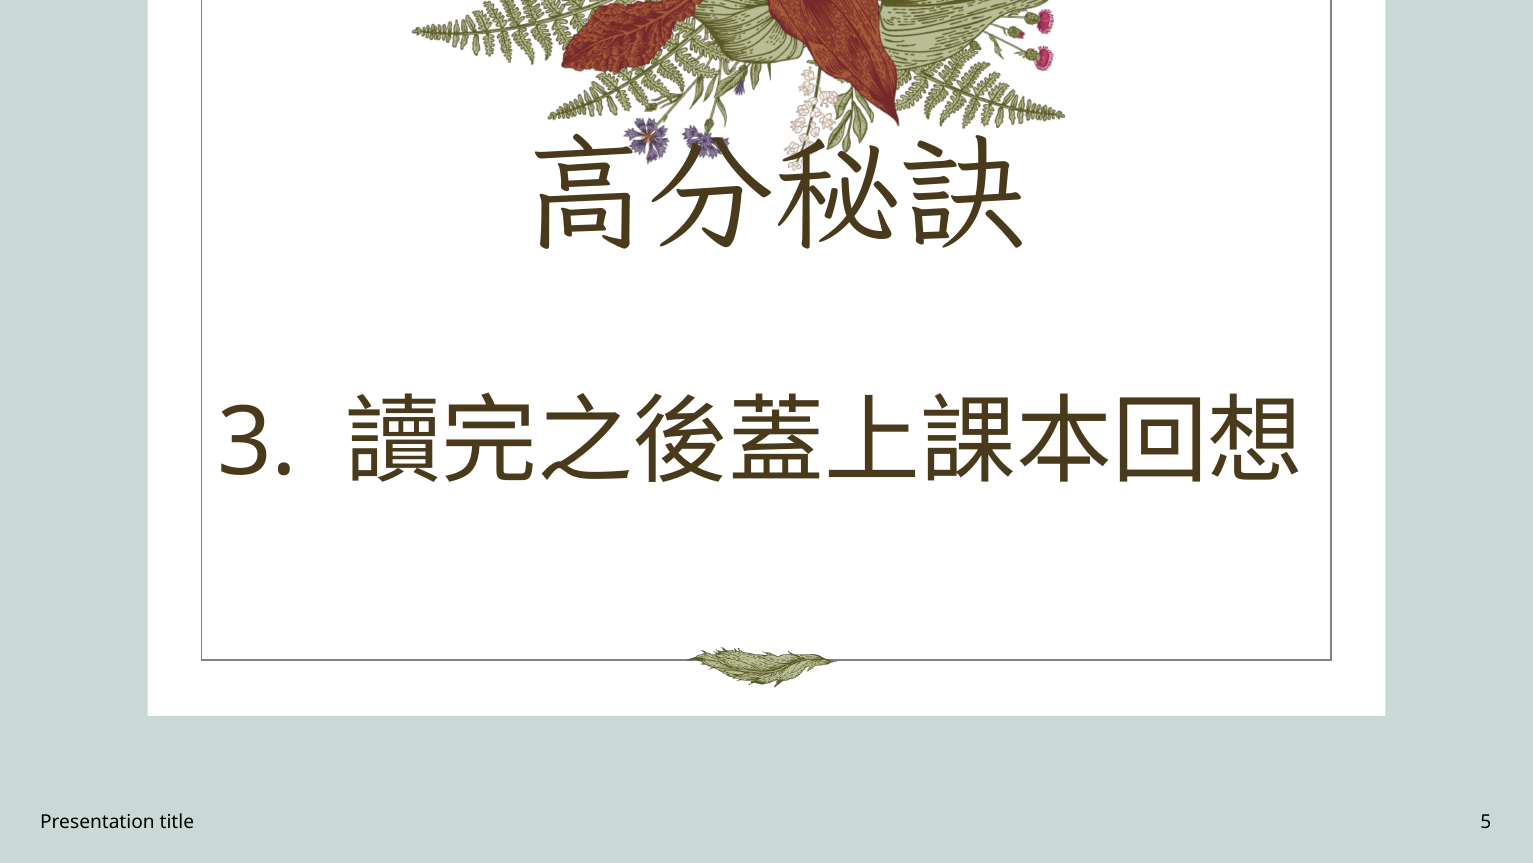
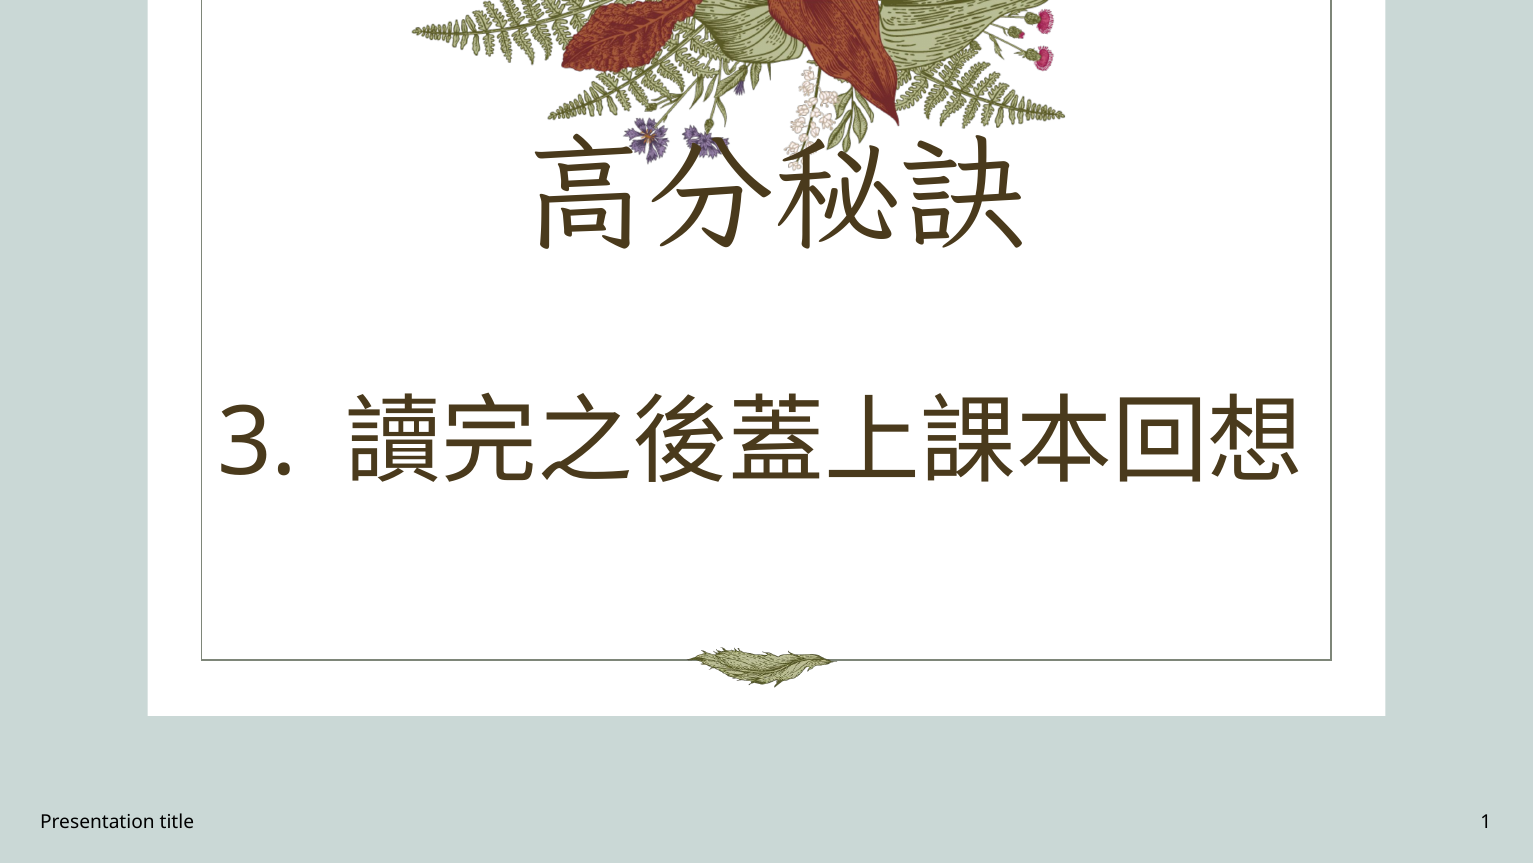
5: 5 -> 1 (1486, 822)
